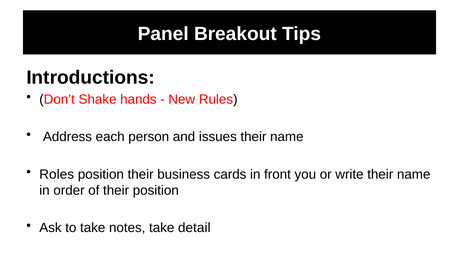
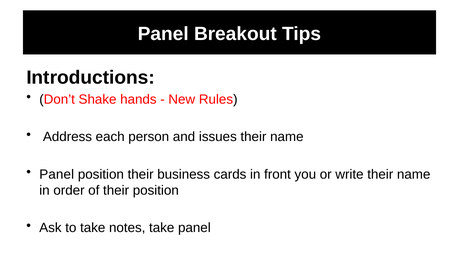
Roles: Roles -> Panel (57, 174)
take detail: detail -> panel (194, 228)
